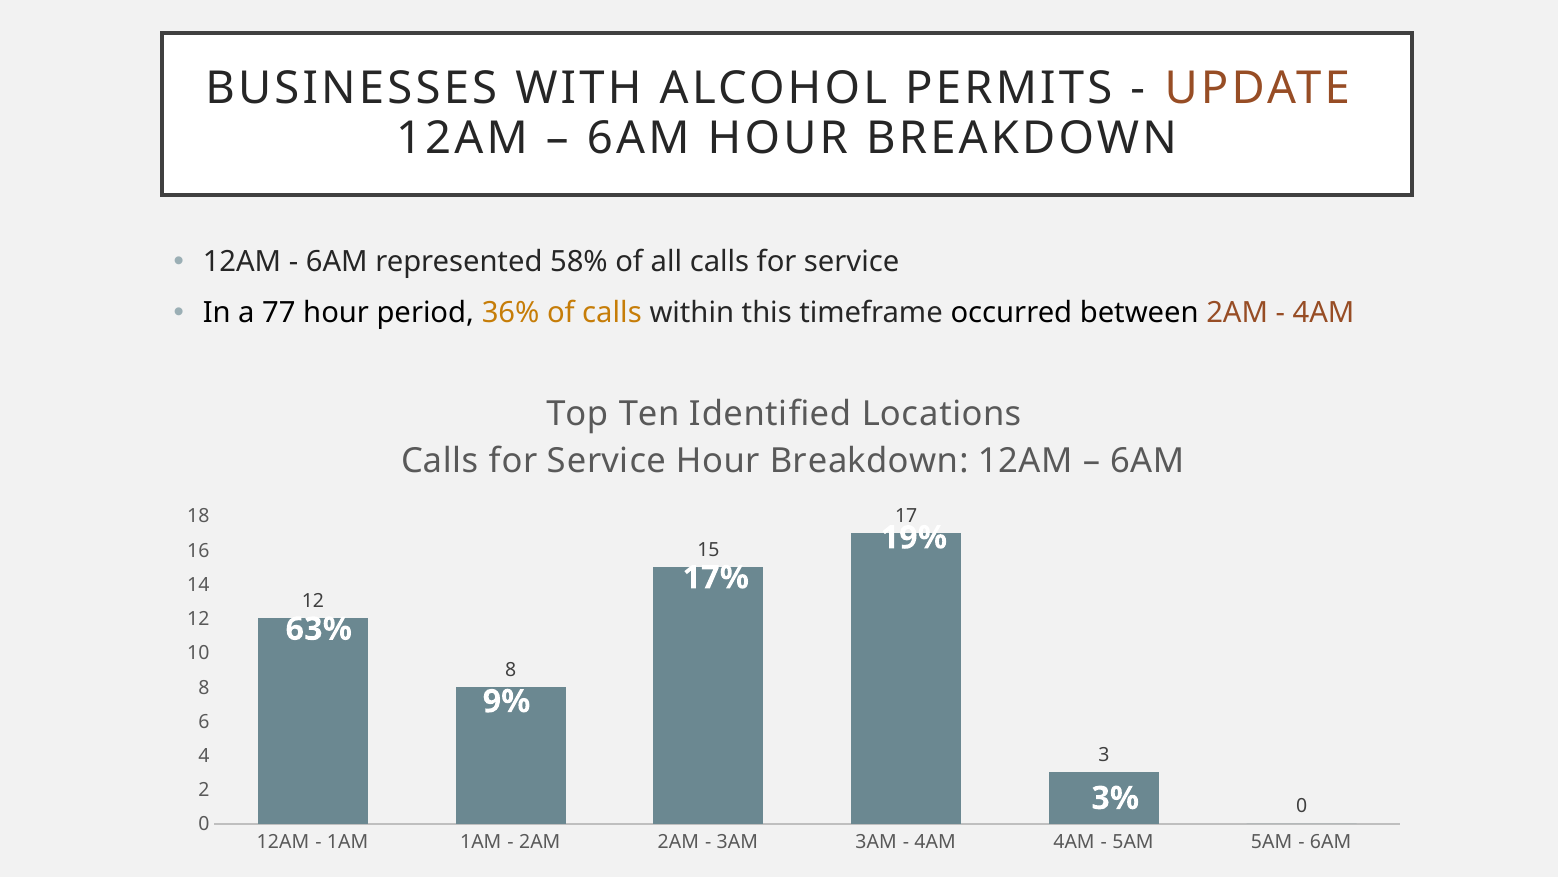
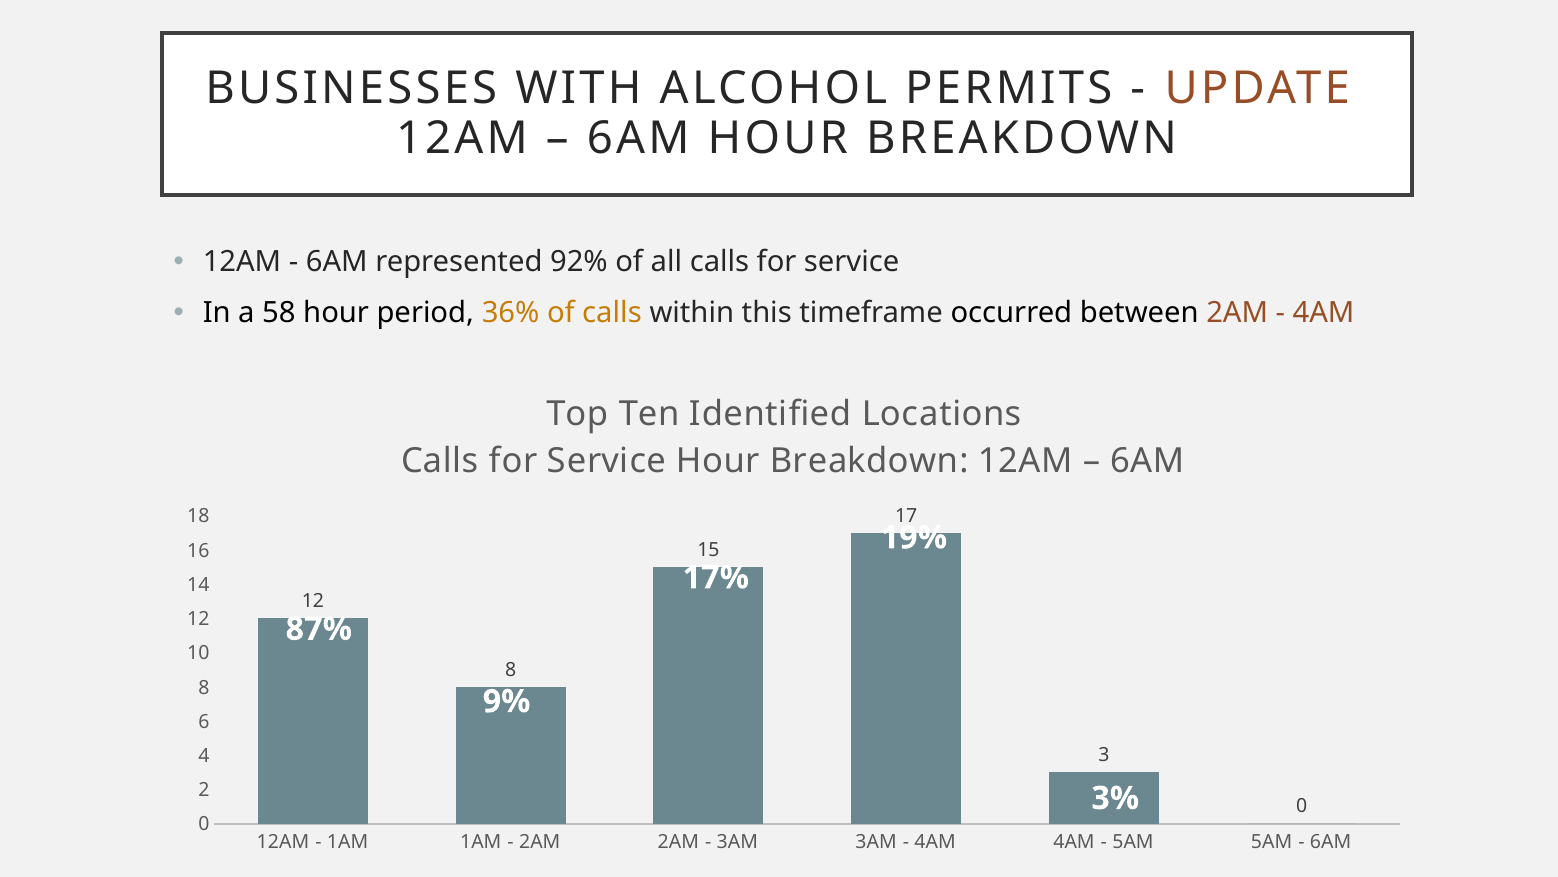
58%: 58% -> 92% (579, 262)
77: 77 -> 58 (279, 313)
63%: 63% -> 87% (319, 629)
